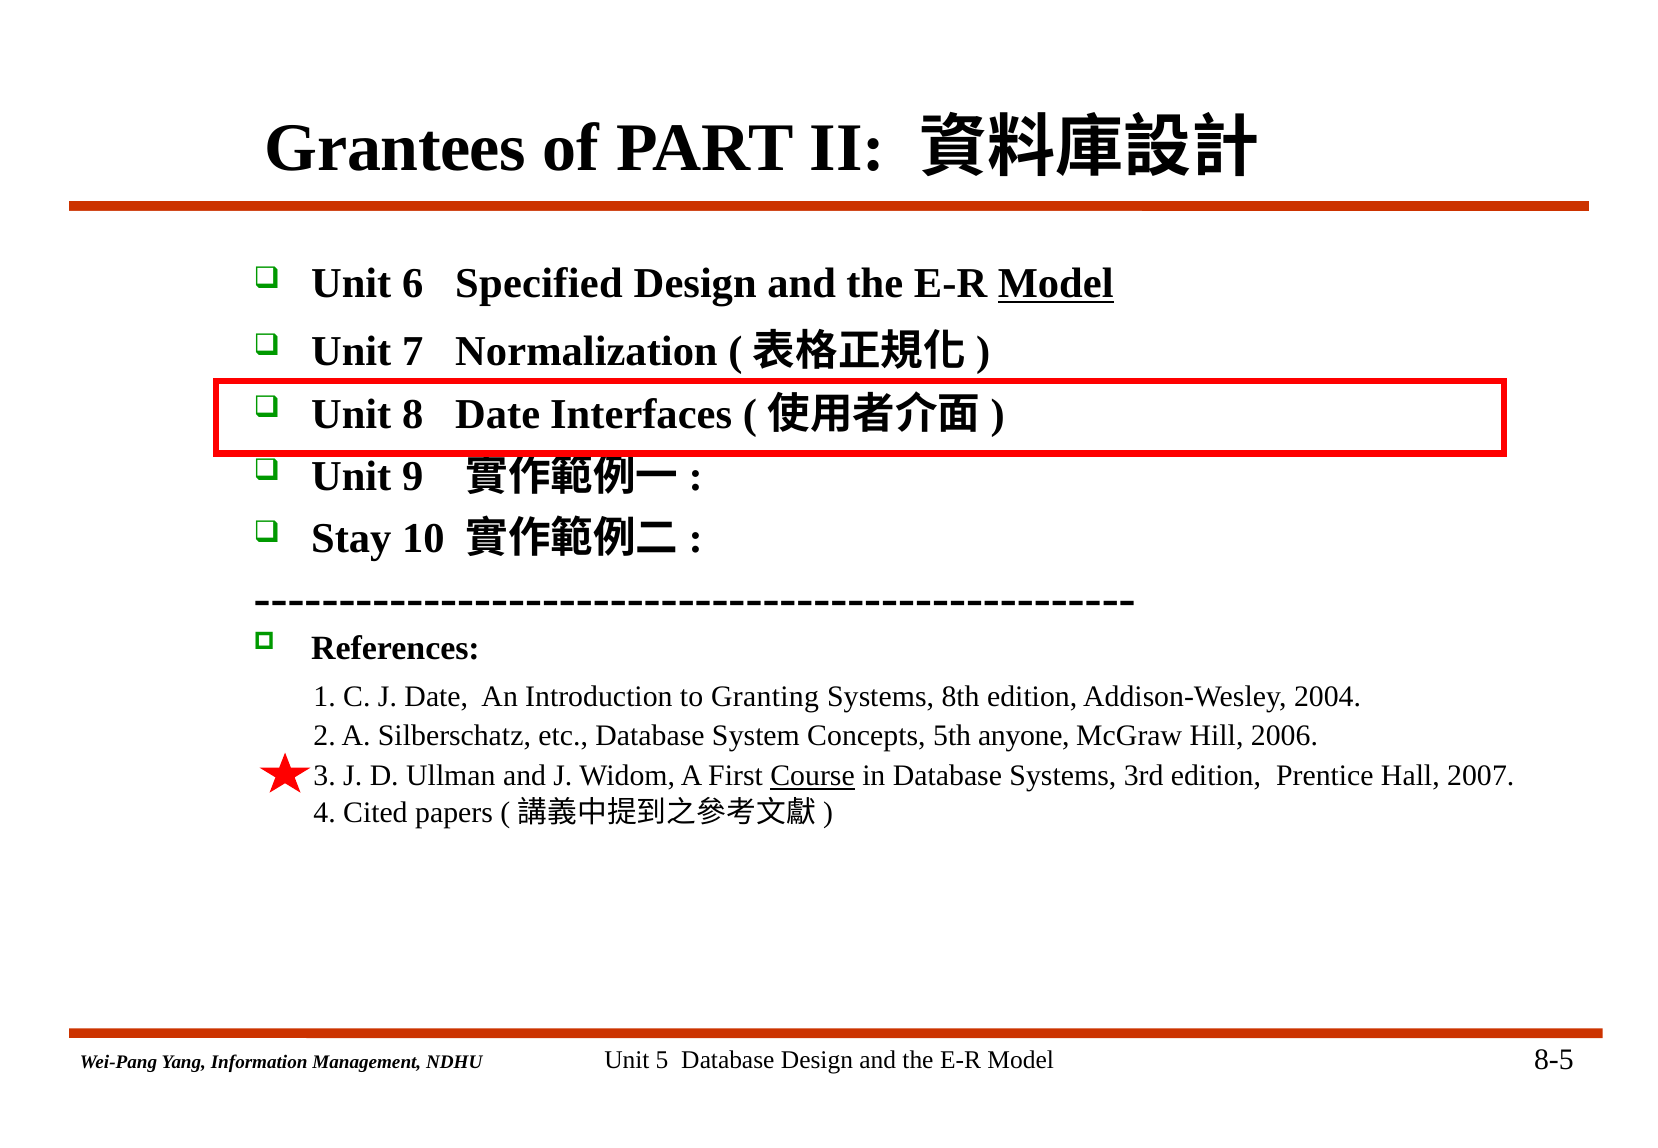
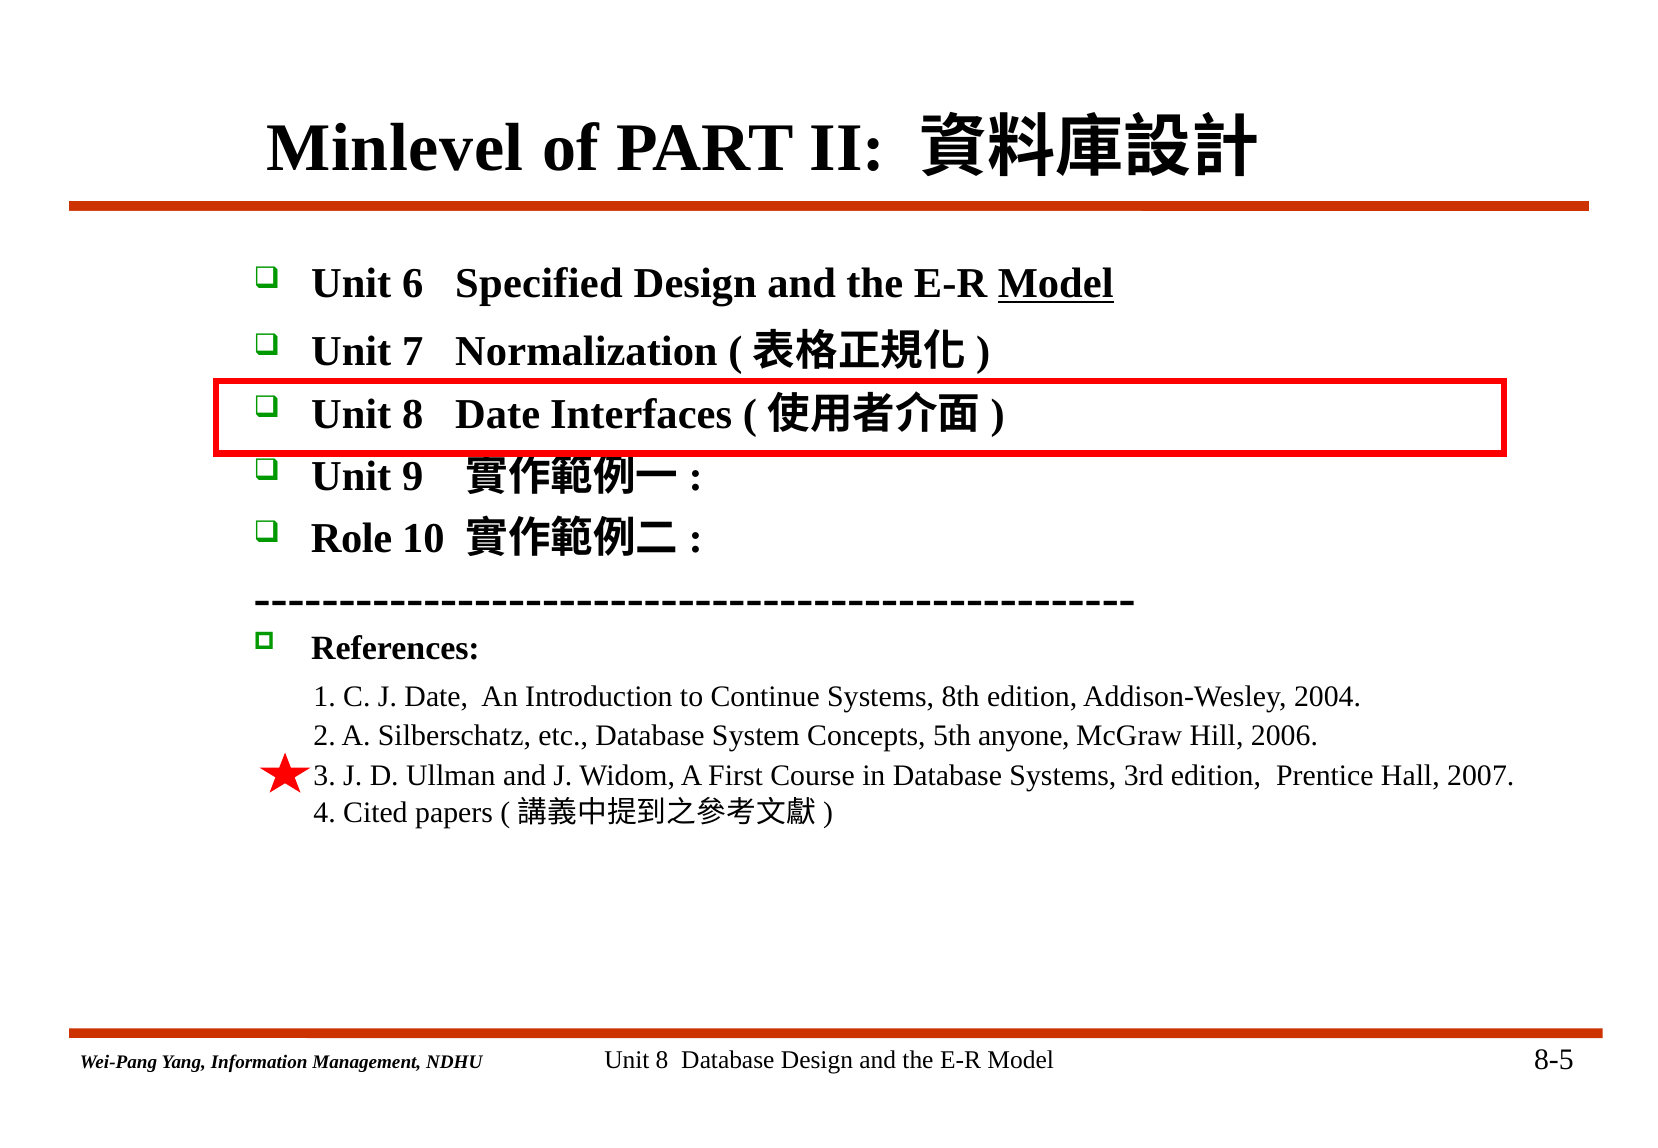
Grantees: Grantees -> Minlevel (395, 148)
Stay: Stay -> Role (351, 538)
Granting: Granting -> Continue (765, 697)
Course underline: present -> none (813, 776)
5: 5 -> 8 (662, 1060)
